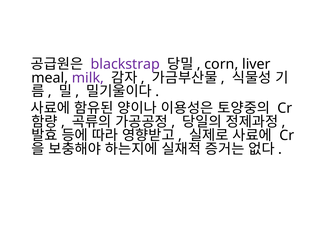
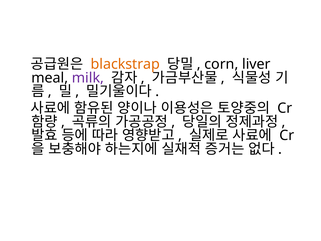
blackstrap colour: purple -> orange (125, 64)
